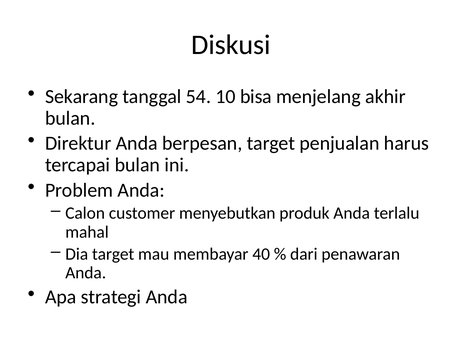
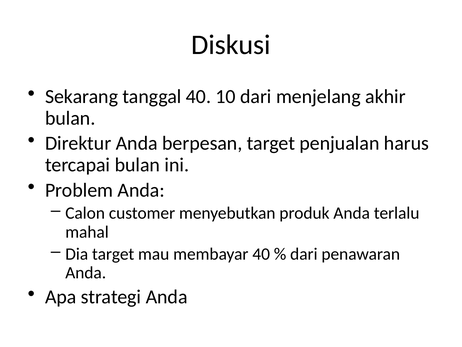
tanggal 54: 54 -> 40 (198, 96)
10 bisa: bisa -> dari (256, 96)
